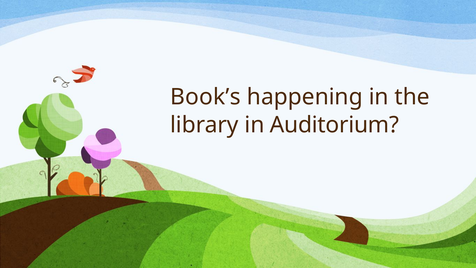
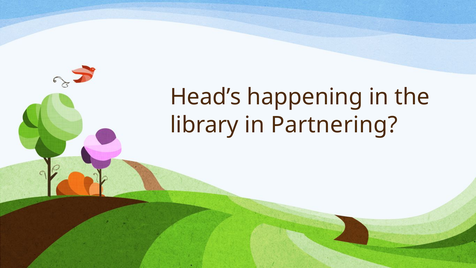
Book’s: Book’s -> Head’s (206, 97)
Auditorium: Auditorium -> Partnering (334, 125)
